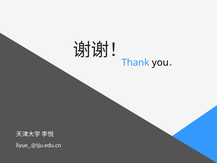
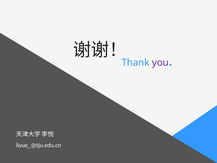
you colour: black -> purple (160, 62)
